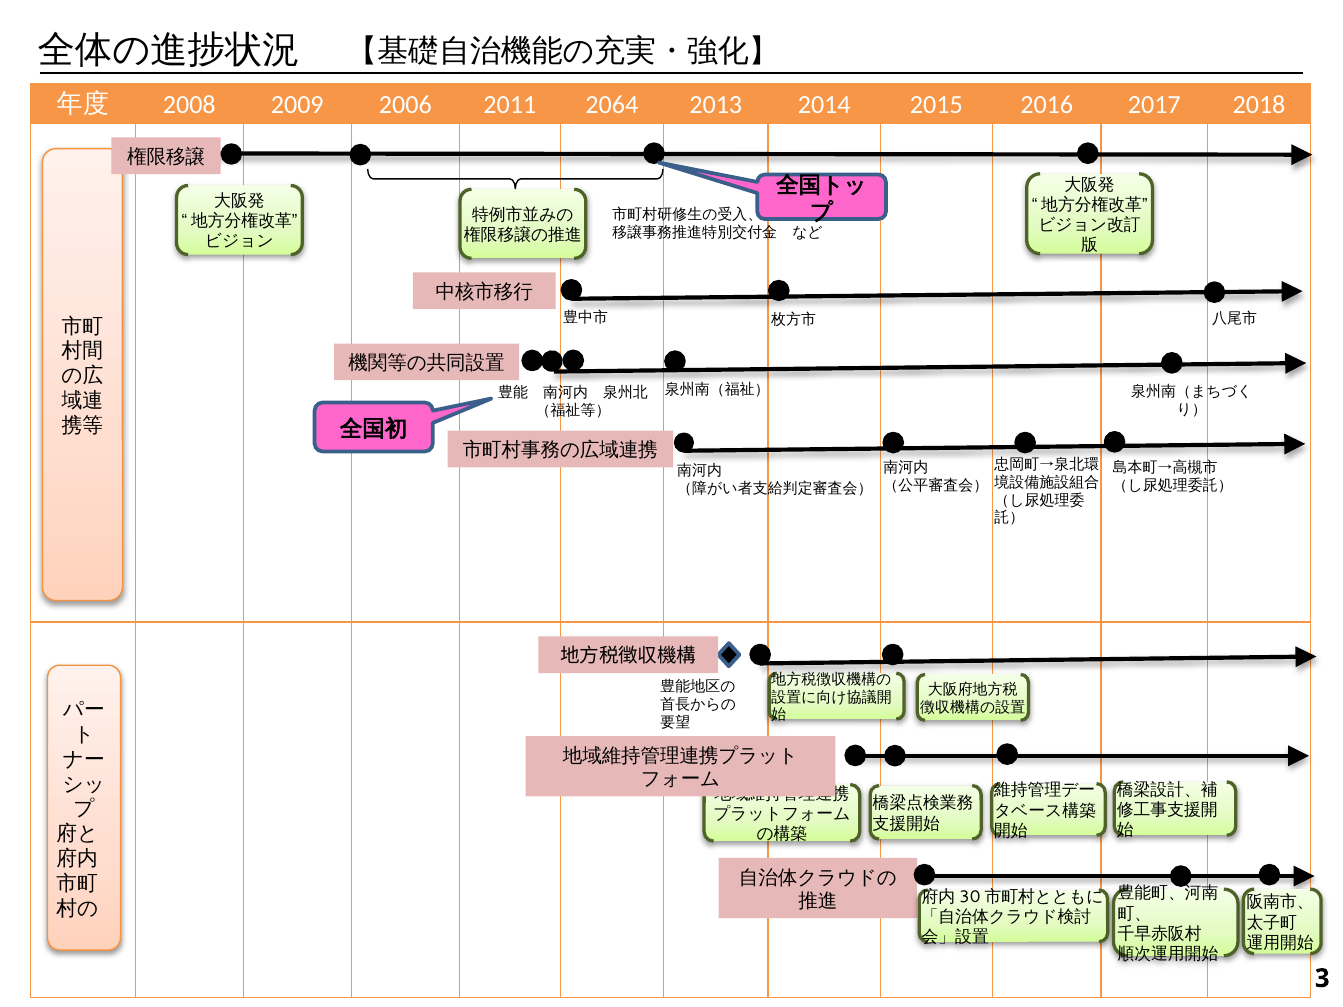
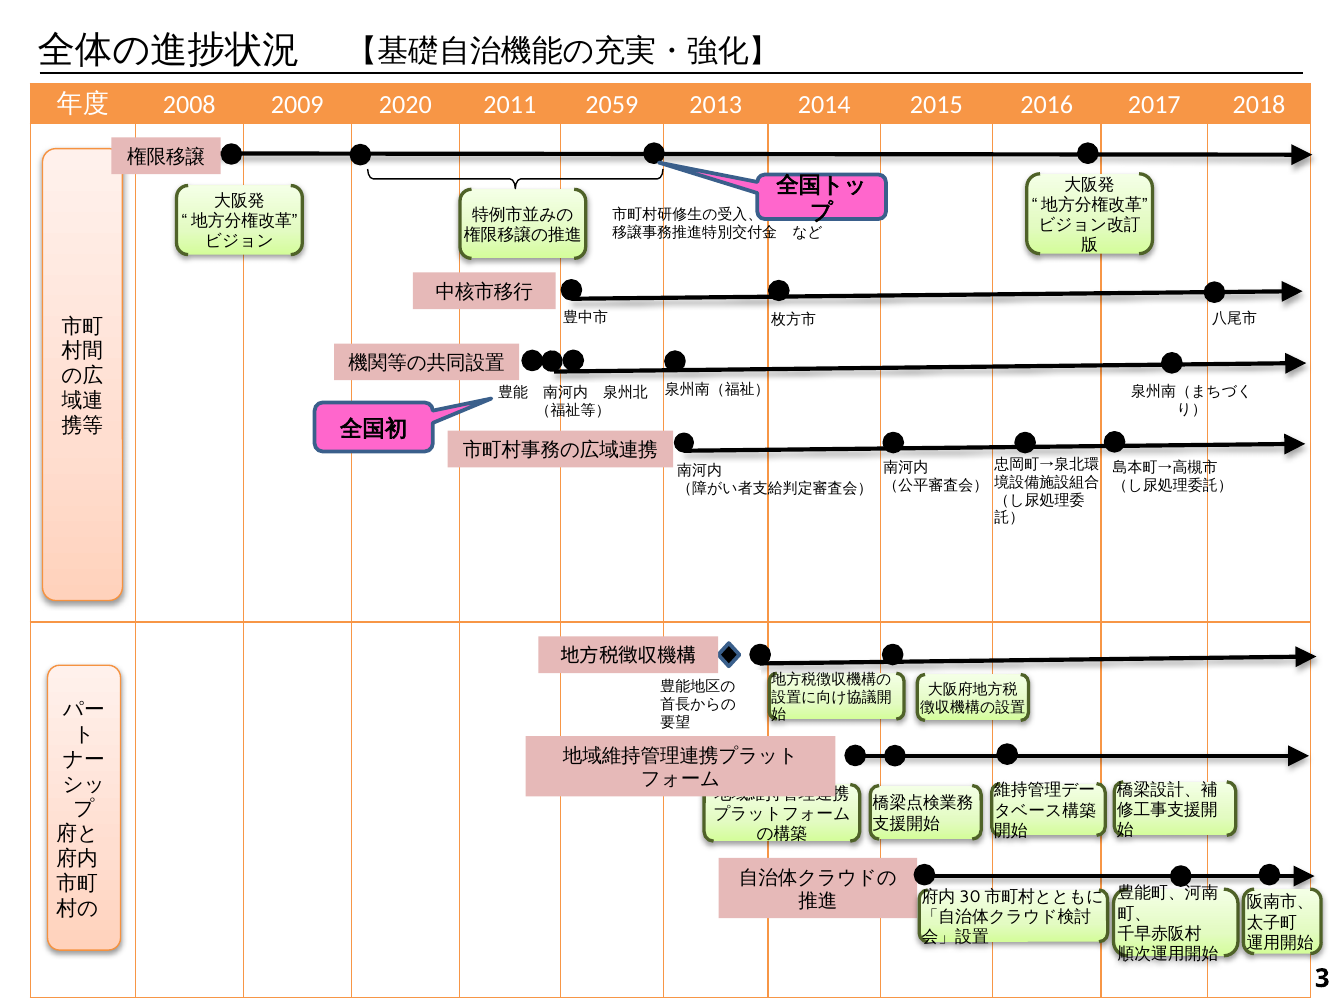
2006: 2006 -> 2020 (405, 105)
2064: 2064 -> 2059 (612, 105)
